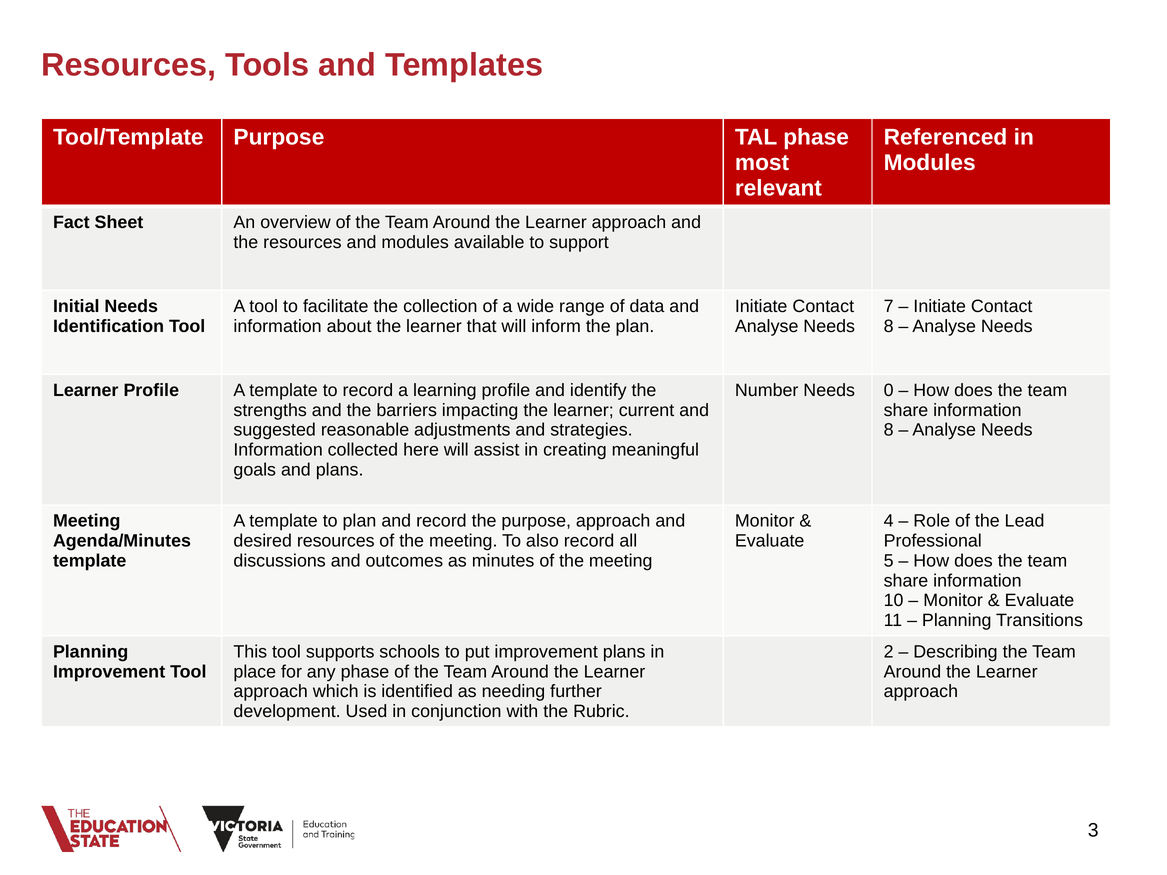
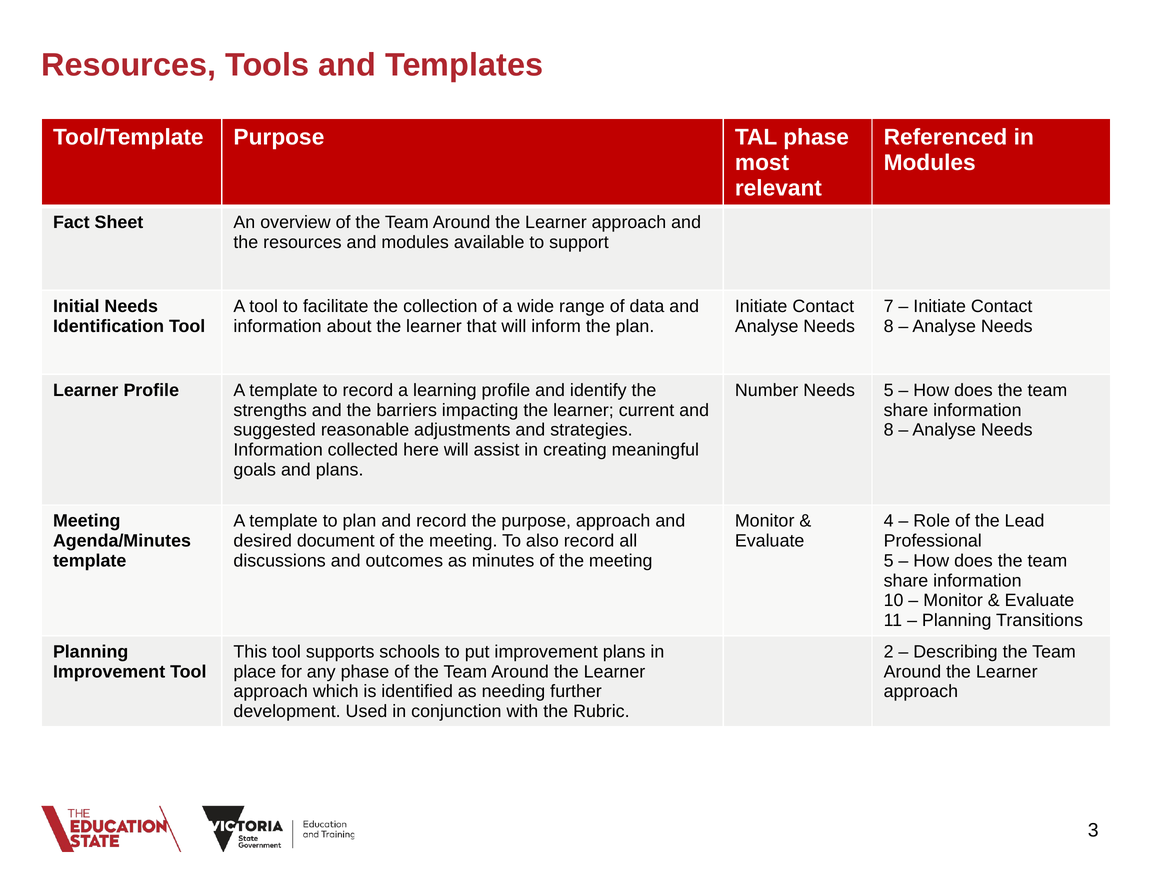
Needs 0: 0 -> 5 (889, 390)
desired resources: resources -> document (336, 541)
